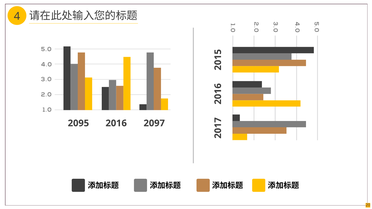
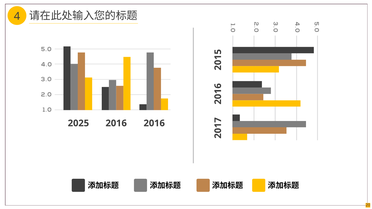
2095: 2095 -> 2025 (78, 123)
2016 2097: 2097 -> 2016 (154, 123)
